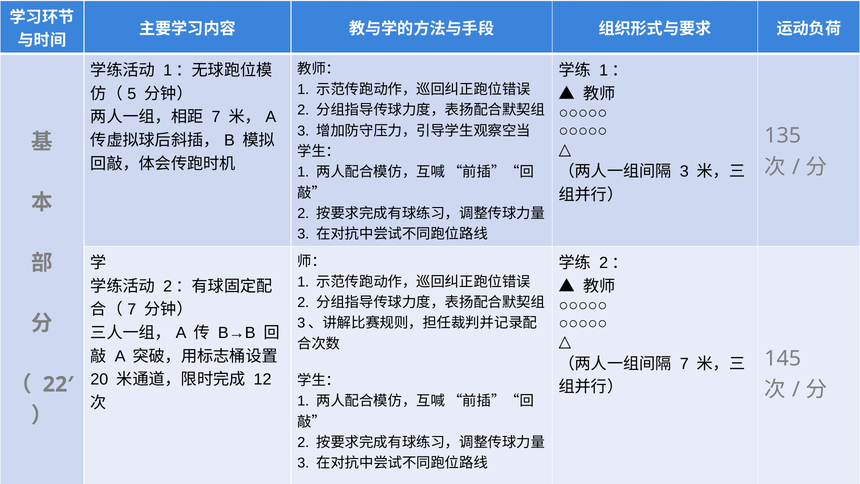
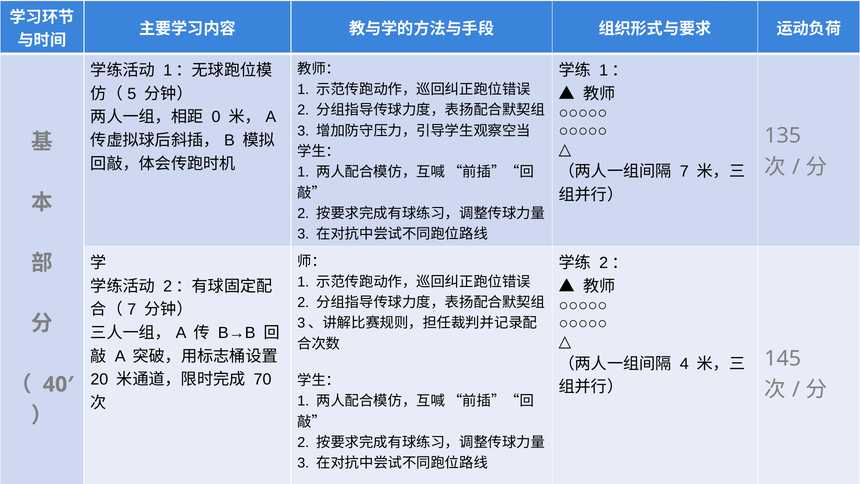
7: 7 -> 0 (216, 117)
3: 3 -> 7 (684, 171)
7: 7 -> 4 (684, 364)
12: 12 -> 70 (263, 379)
22′: 22′ -> 40′ (58, 384)
